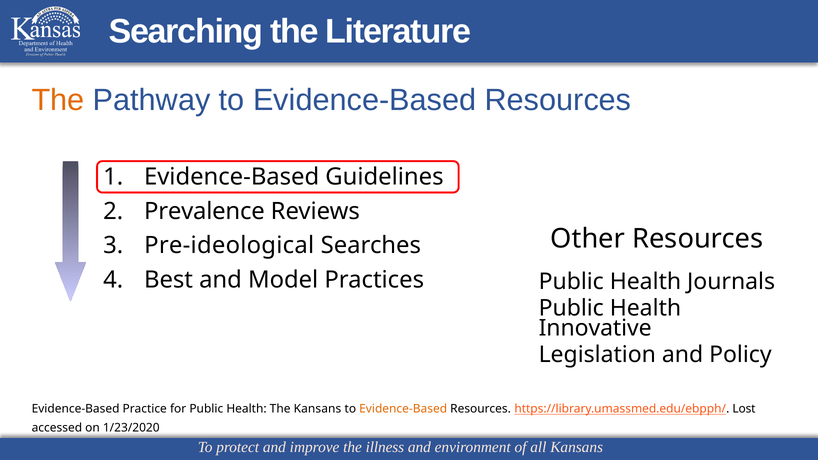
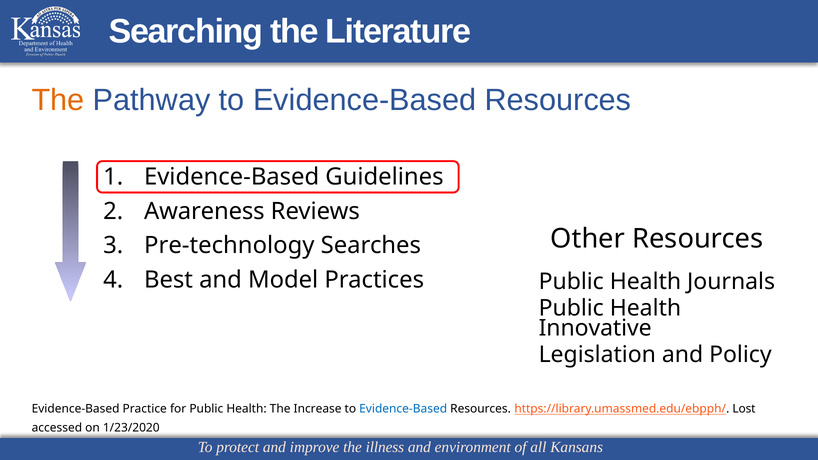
Prevalence: Prevalence -> Awareness (204, 211)
Pre-ideological: Pre-ideological -> Pre-technology (229, 245)
The Kansans: Kansans -> Increase (318, 409)
Evidence-Based colour: orange -> blue (403, 409)
